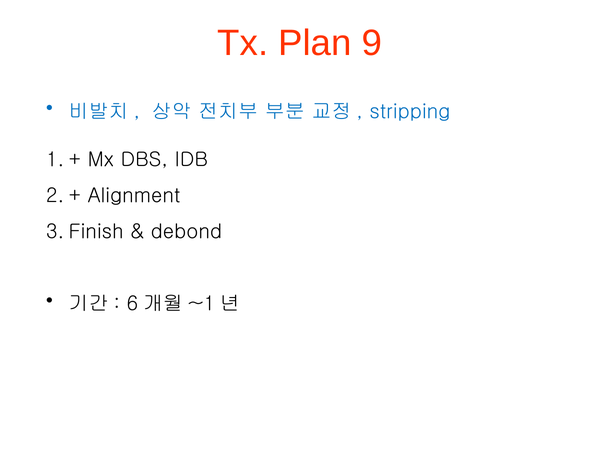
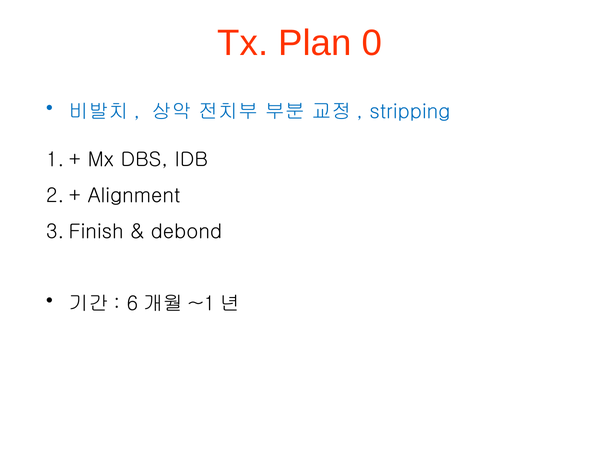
9: 9 -> 0 (372, 43)
